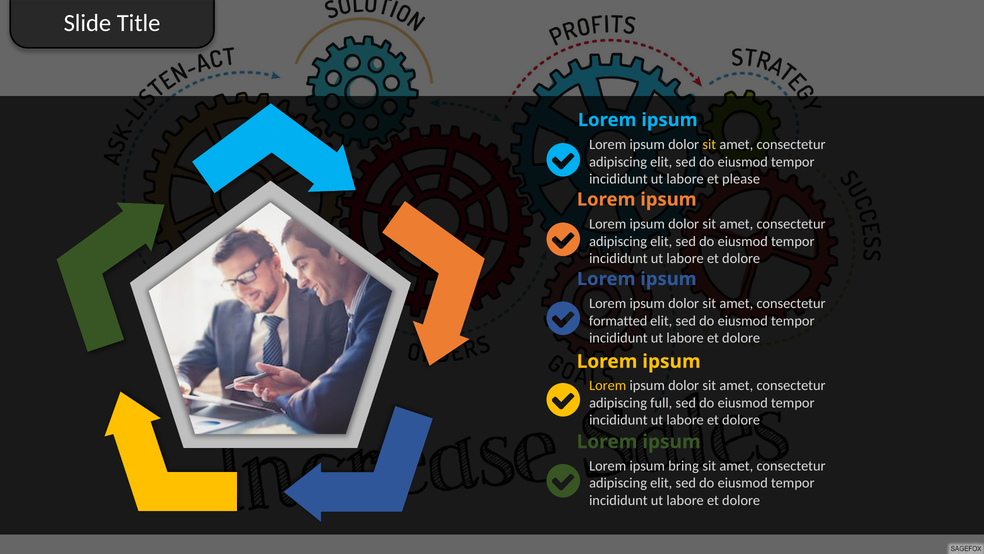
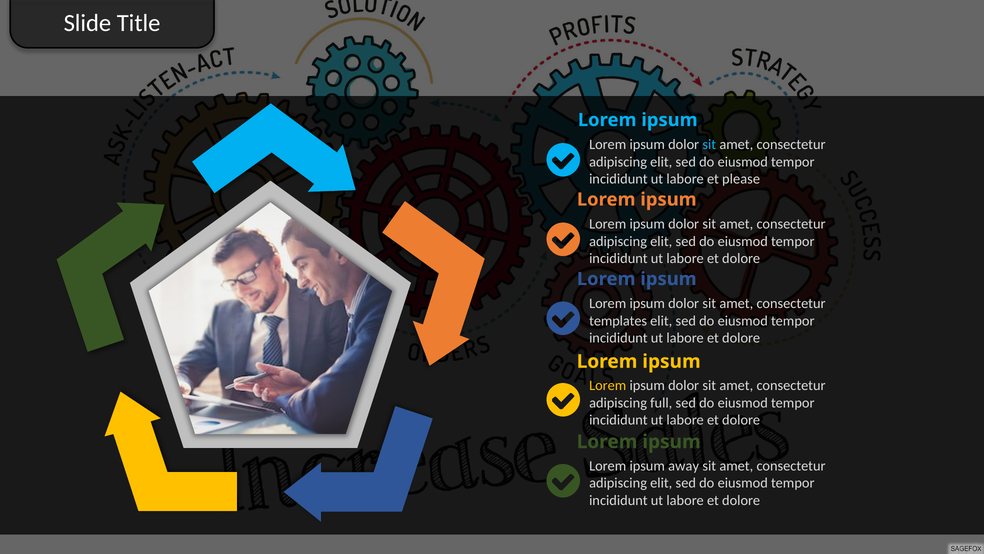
sit colour: yellow -> light blue (709, 144)
formatted: formatted -> templates (618, 321)
bring: bring -> away (684, 466)
